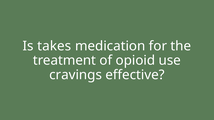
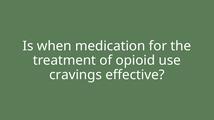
takes: takes -> when (54, 46)
